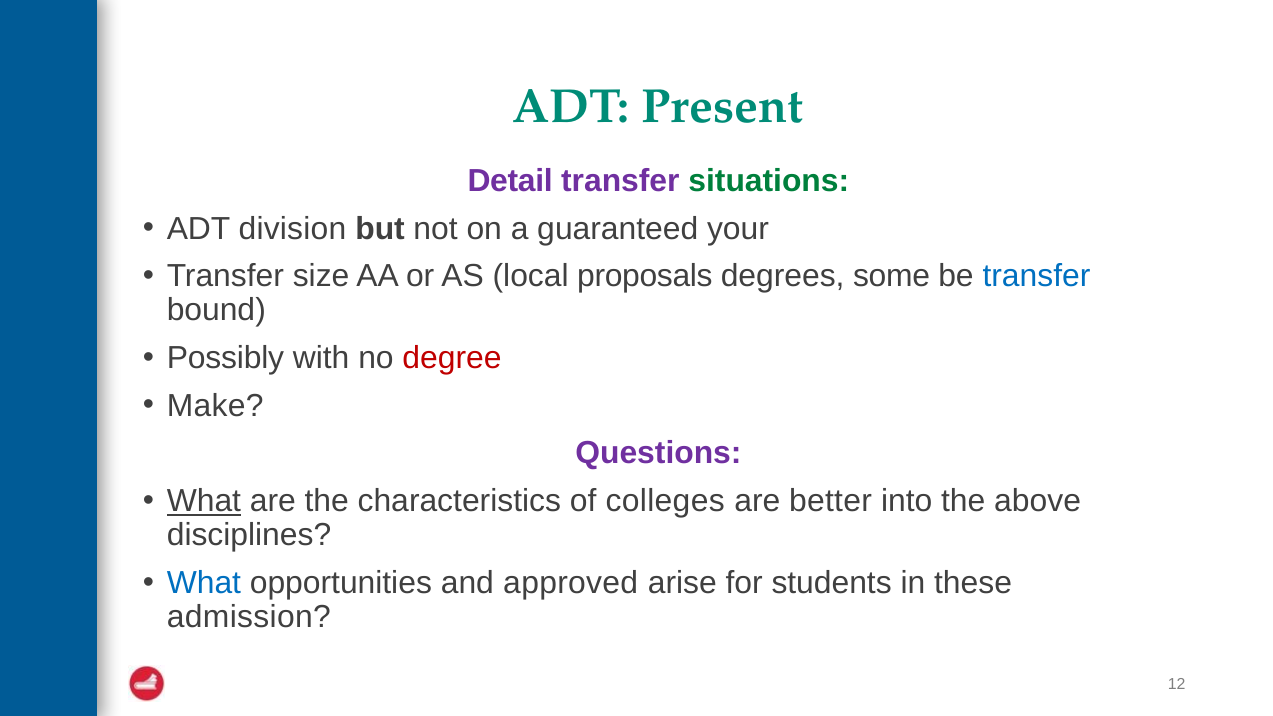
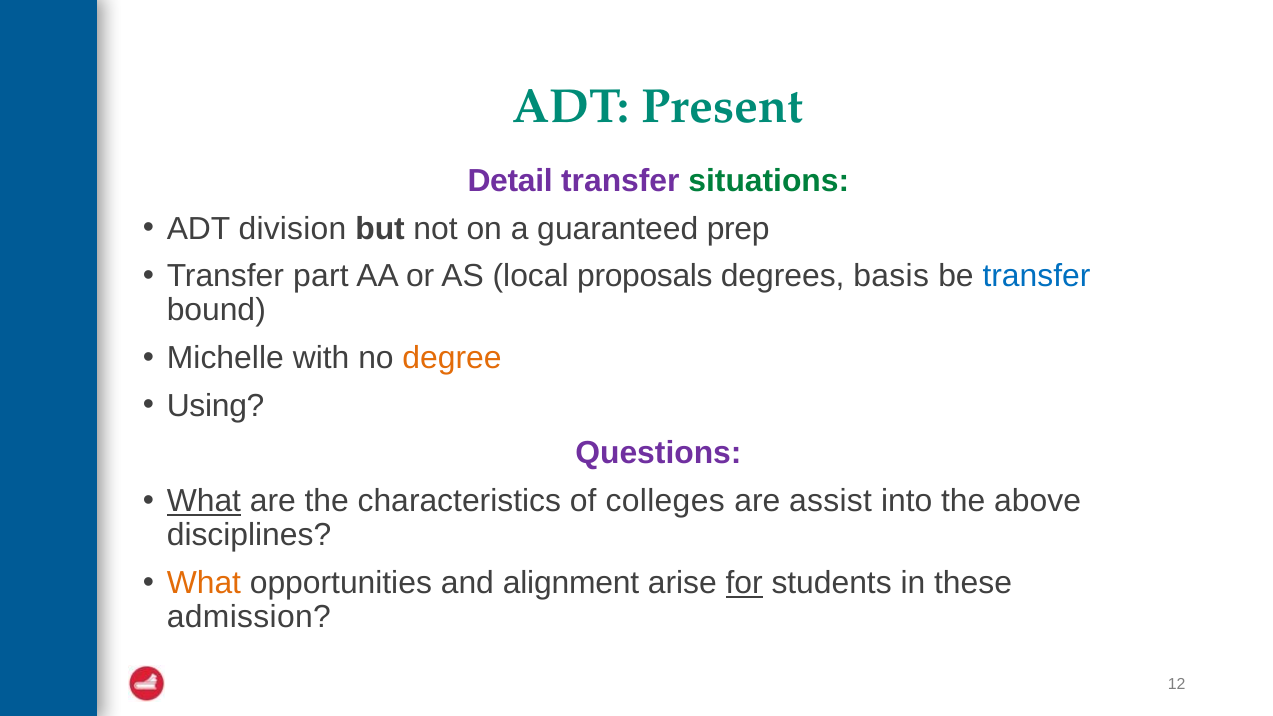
your: your -> prep (738, 229)
size: size -> part (321, 276)
some: some -> basis (891, 276)
Possibly: Possibly -> Michelle (225, 358)
degree colour: red -> orange (452, 358)
Make: Make -> Using (216, 406)
better: better -> assist (831, 501)
What colour: blue -> orange (204, 583)
approved: approved -> alignment (571, 583)
for underline: none -> present (744, 583)
